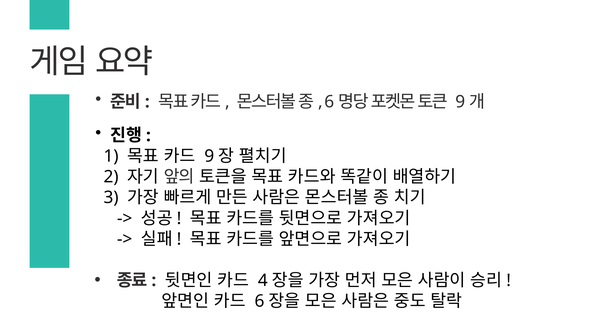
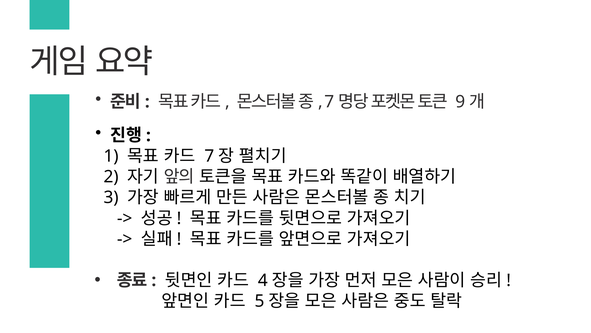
6: 6 -> 7 (329, 102)
9: 9 -> 7 (209, 156)
6: 6 -> 5 (259, 301)
